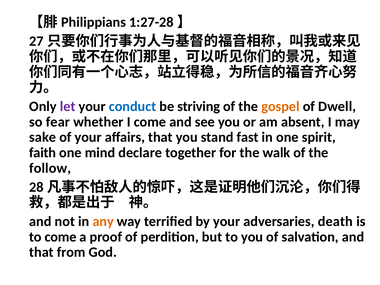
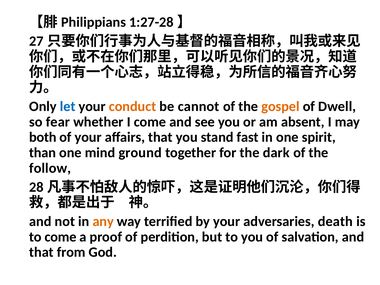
let colour: purple -> blue (68, 106)
conduct colour: blue -> orange (133, 106)
striving: striving -> cannot (199, 106)
sake: sake -> both (43, 137)
faith: faith -> than (43, 153)
declare: declare -> ground (140, 153)
walk: walk -> dark (276, 153)
